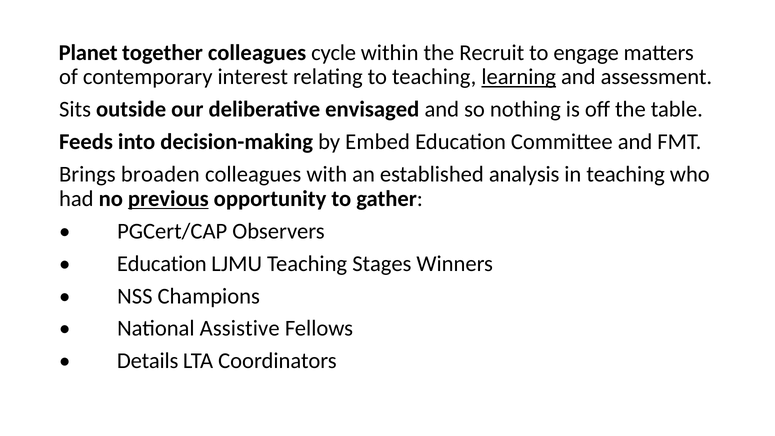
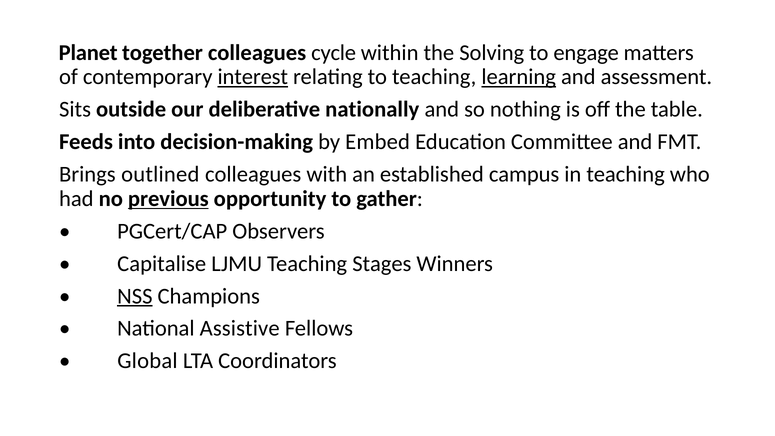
Recruit: Recruit -> Solving (492, 53)
interest underline: none -> present (253, 77)
envisaged: envisaged -> nationally (372, 109)
broaden: broaden -> outlined (160, 174)
analysis: analysis -> campus (524, 174)
Education: Education -> Capitalise (162, 264)
NSS underline: none -> present (135, 296)
Details: Details -> Global (147, 361)
